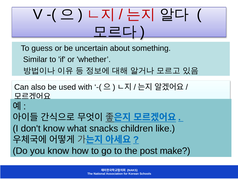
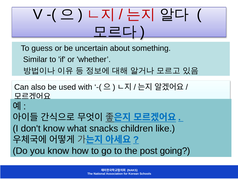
make: make -> going (175, 150)
